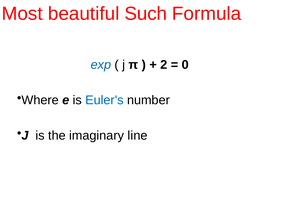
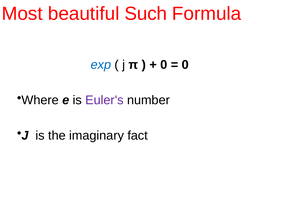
2: 2 -> 0 (164, 65)
Euler's colour: blue -> purple (104, 100)
line: line -> fact (138, 135)
